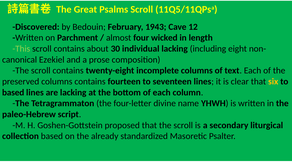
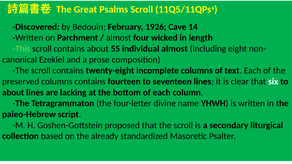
1943: 1943 -> 1926 (156, 27)
12: 12 -> 14 (193, 27)
30: 30 -> 55 (115, 49)
individual lacking: lacking -> almost (175, 49)
six colour: yellow -> white (273, 82)
based: based -> about (13, 93)
